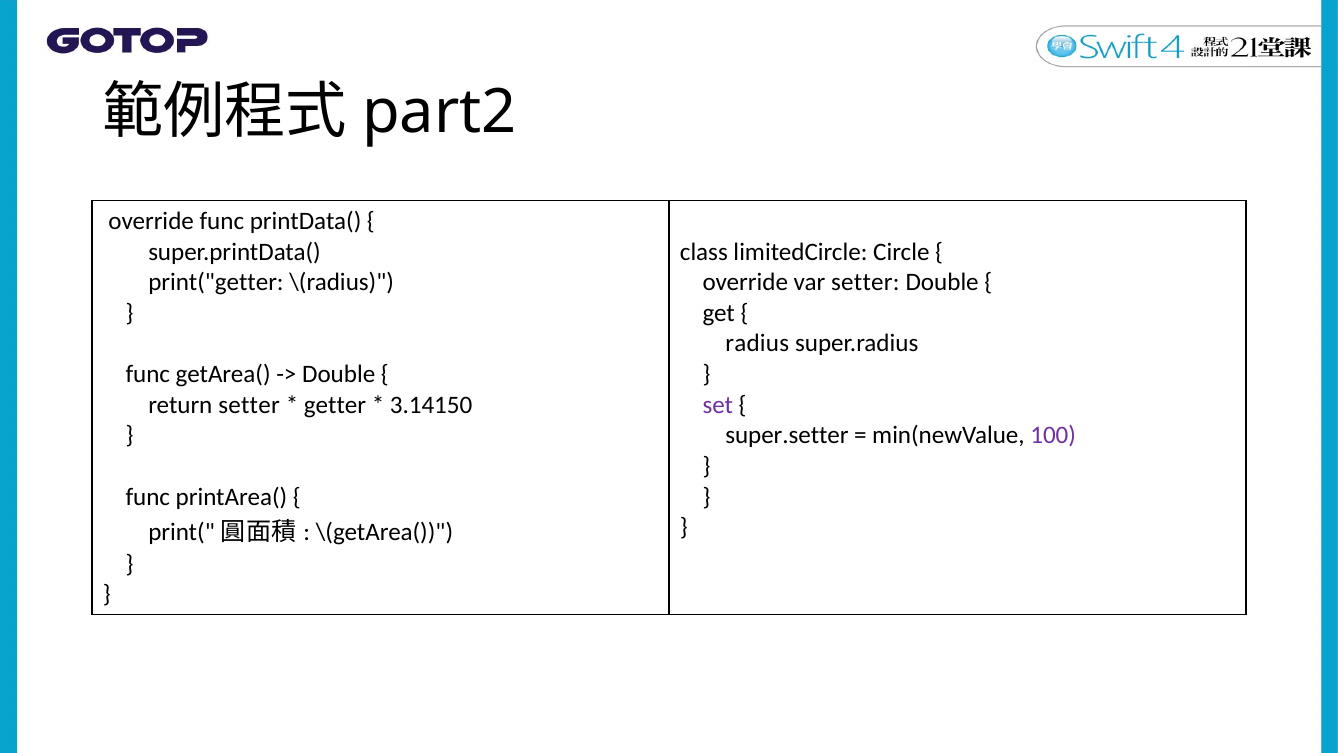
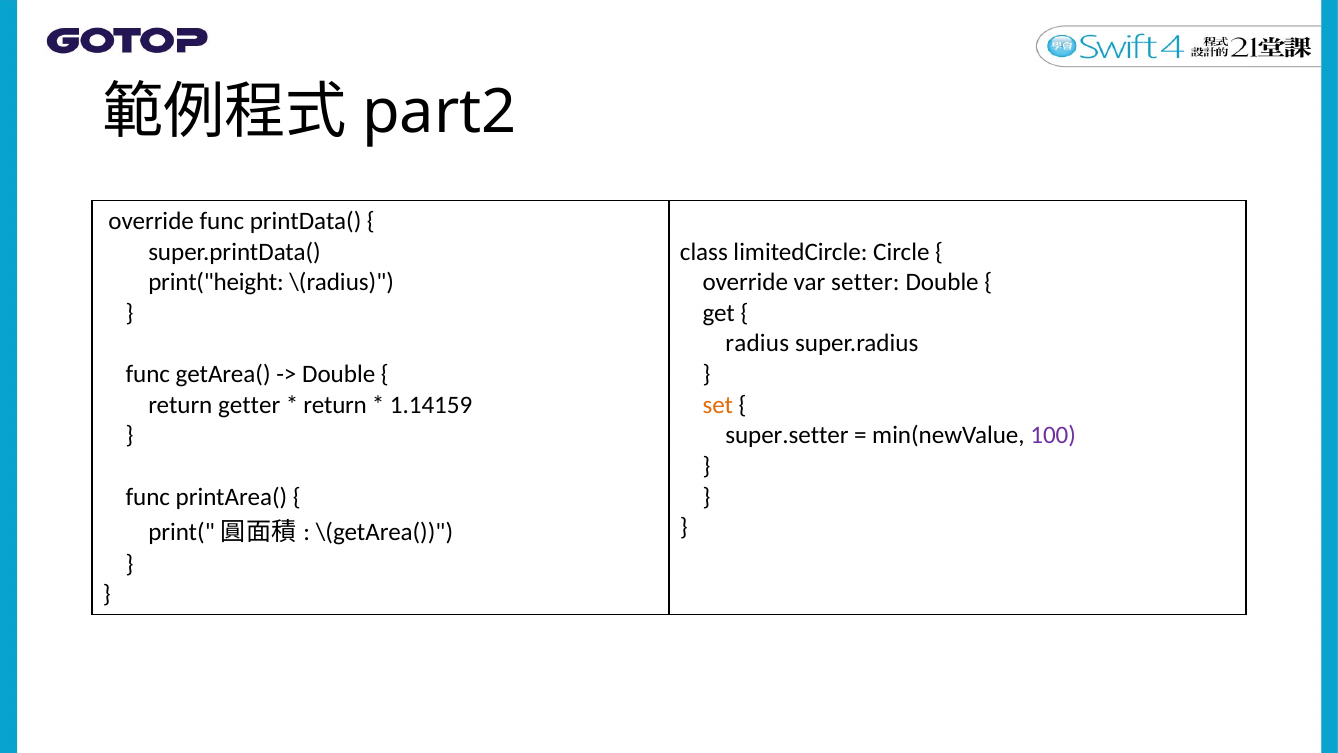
print("getter: print("getter -> print("height (216, 282)
return setter: setter -> getter (249, 405)
getter: getter -> return (335, 405)
3.14150: 3.14150 -> 1.14159 (431, 405)
set colour: purple -> orange (718, 405)
